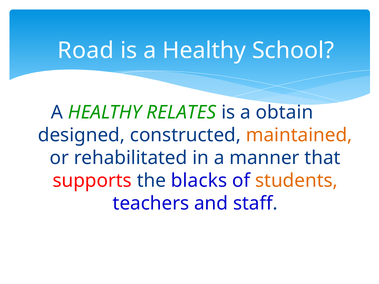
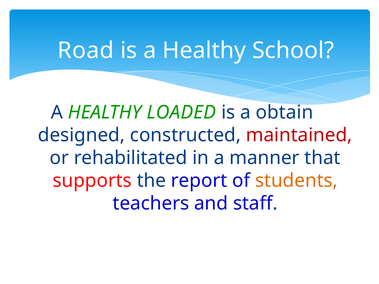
RELATES: RELATES -> LOADED (181, 113)
maintained colour: orange -> red (299, 135)
blacks: blacks -> report (199, 181)
